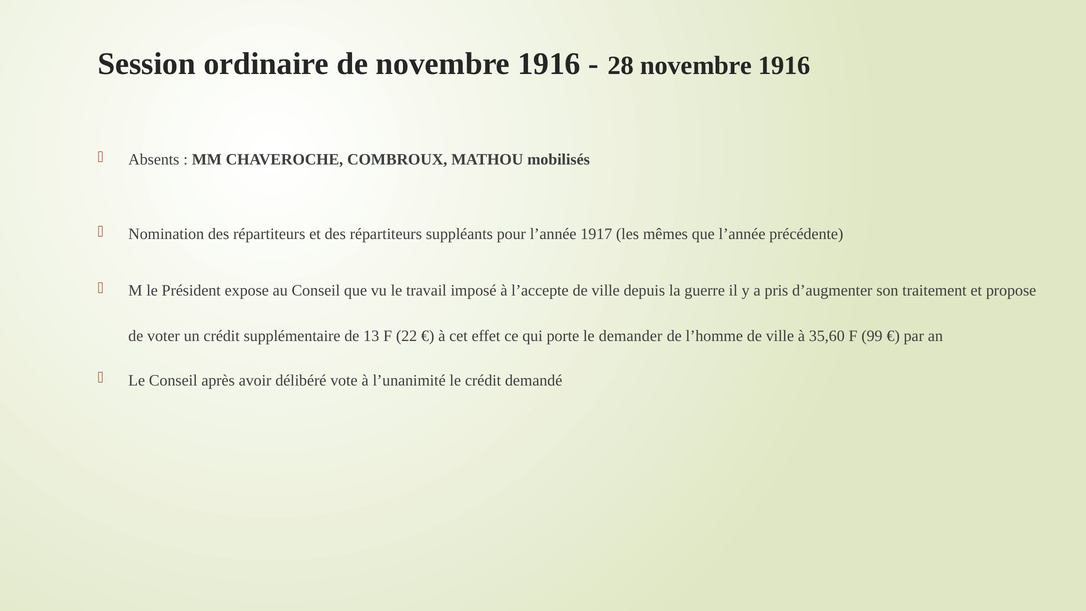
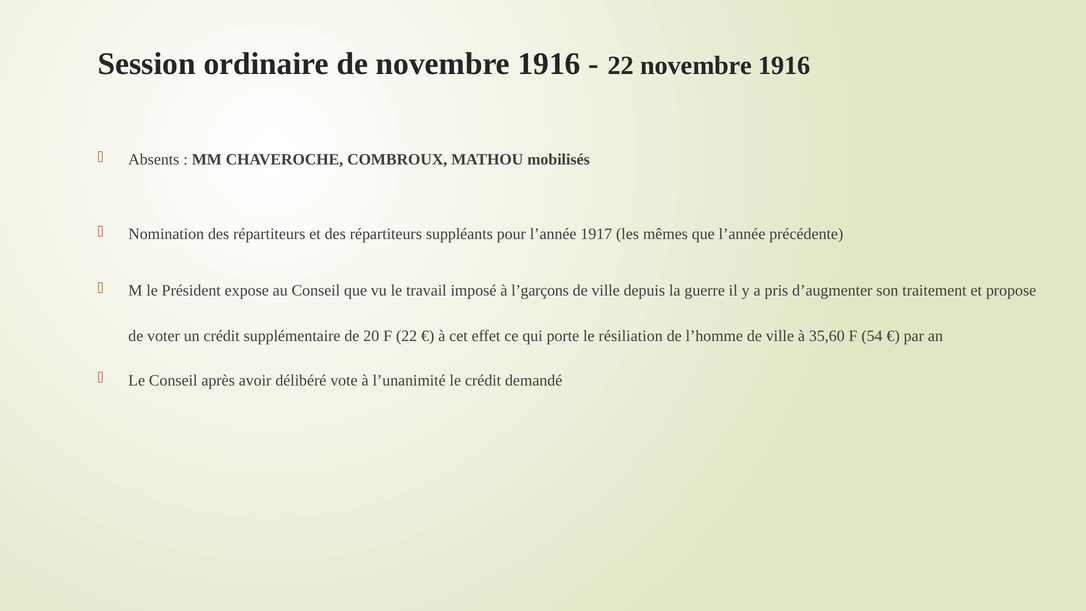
28: 28 -> 22 (621, 66)
l’accepte: l’accepte -> l’garçons (540, 291)
13: 13 -> 20 (371, 336)
demander: demander -> résiliation (631, 336)
99: 99 -> 54 (872, 336)
